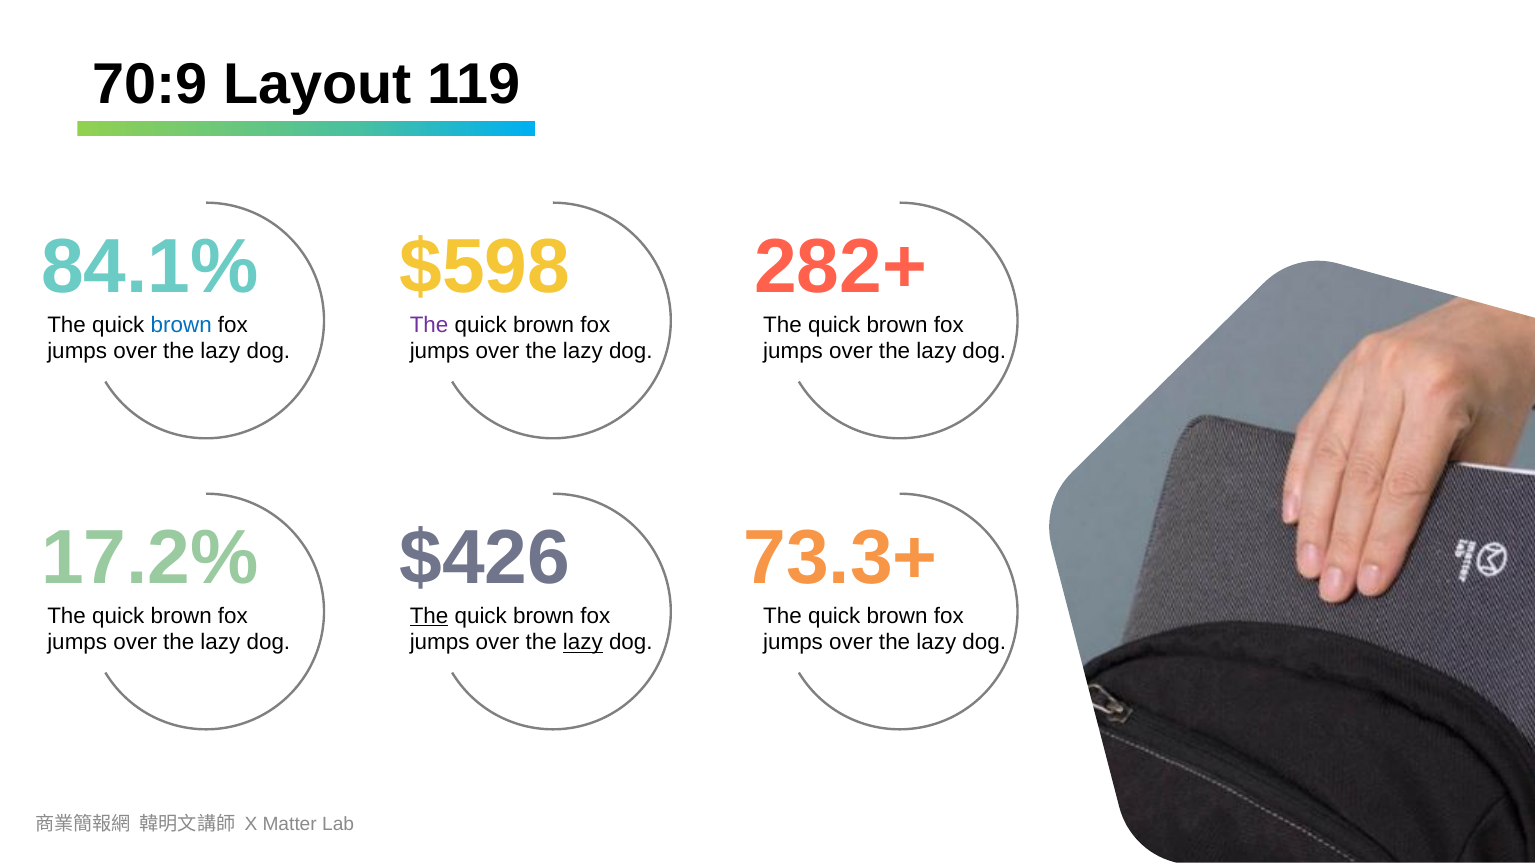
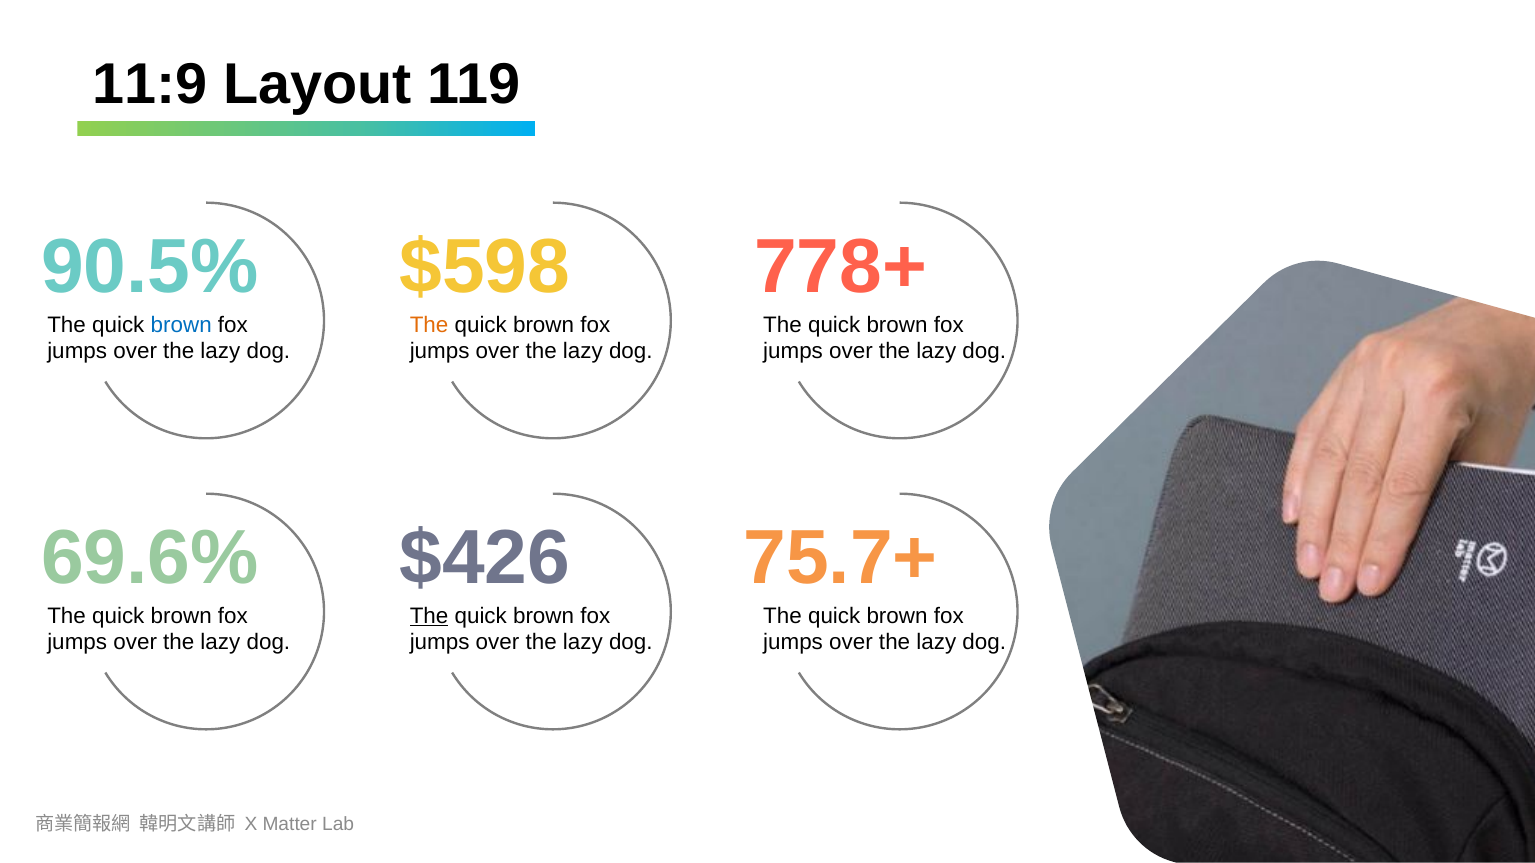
70:9: 70:9 -> 11:9 (150, 85)
84.1%: 84.1% -> 90.5% (150, 268)
282+: 282+ -> 778+ (841, 268)
The colour: purple -> orange (429, 325)
17.2%: 17.2% -> 69.6% (150, 559)
73.3+: 73.3+ -> 75.7+ (840, 559)
lazy underline: present -> none (583, 643)
